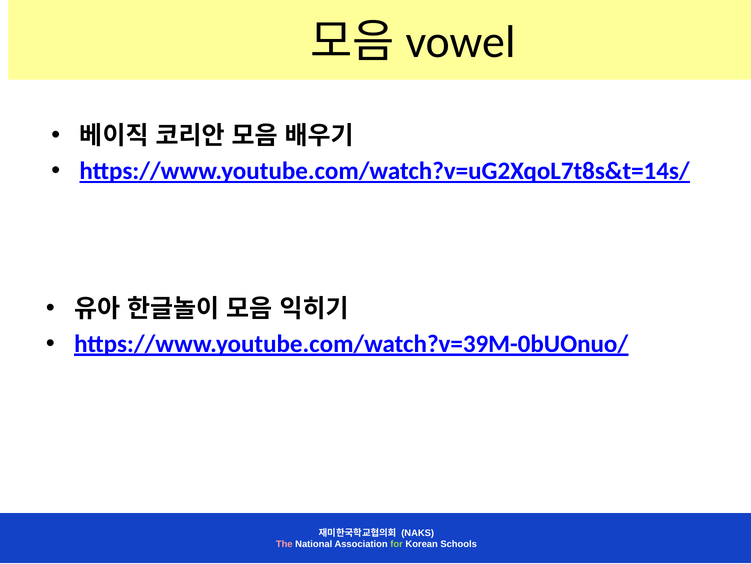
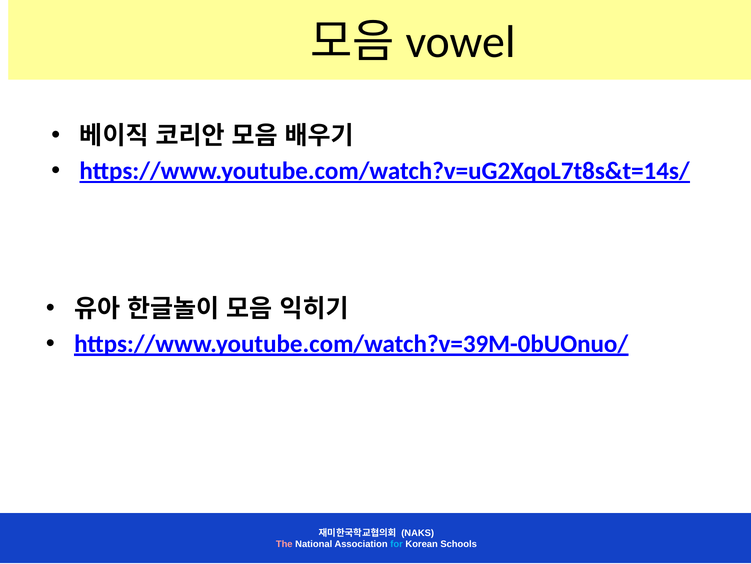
for colour: light green -> light blue (397, 544)
